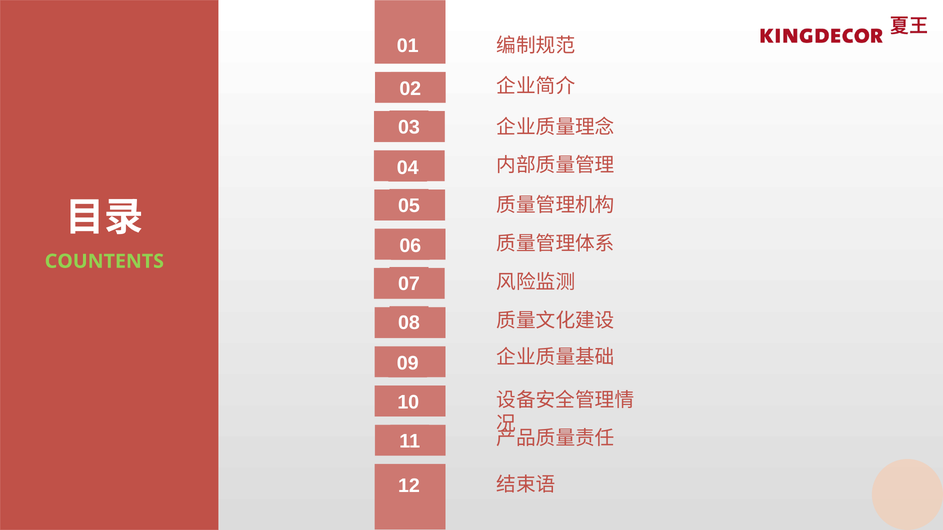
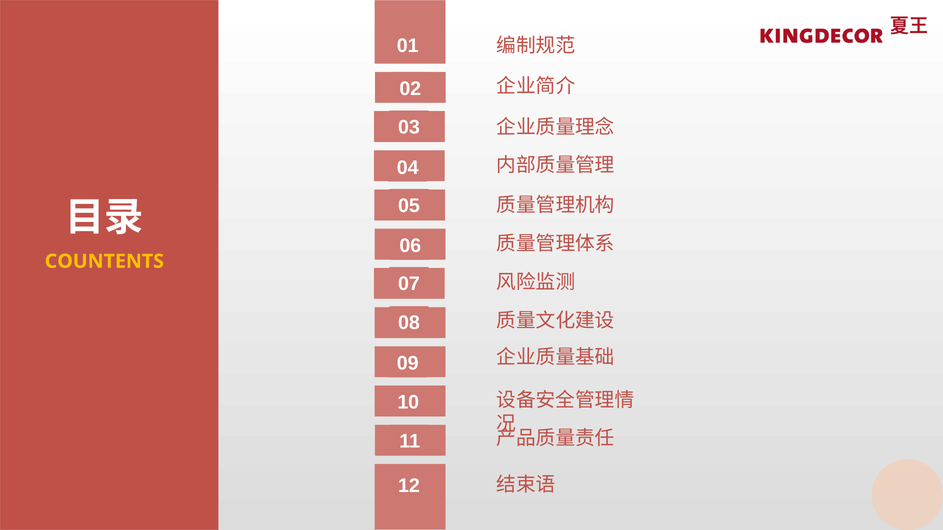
COUNTENTS colour: light green -> yellow (104, 262)
